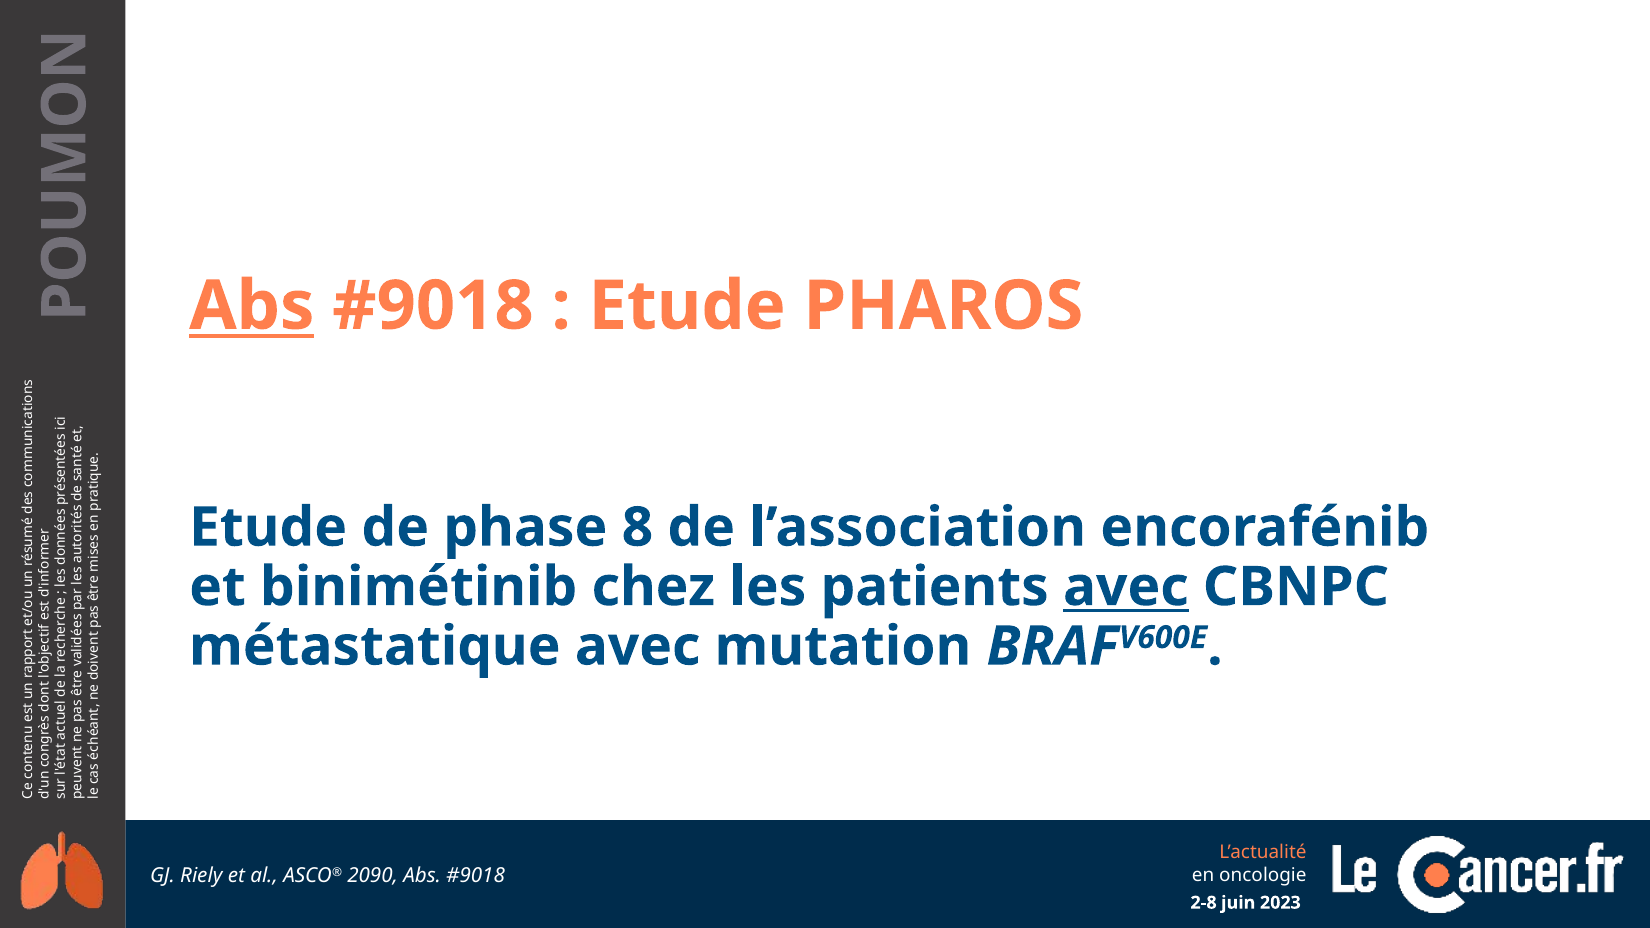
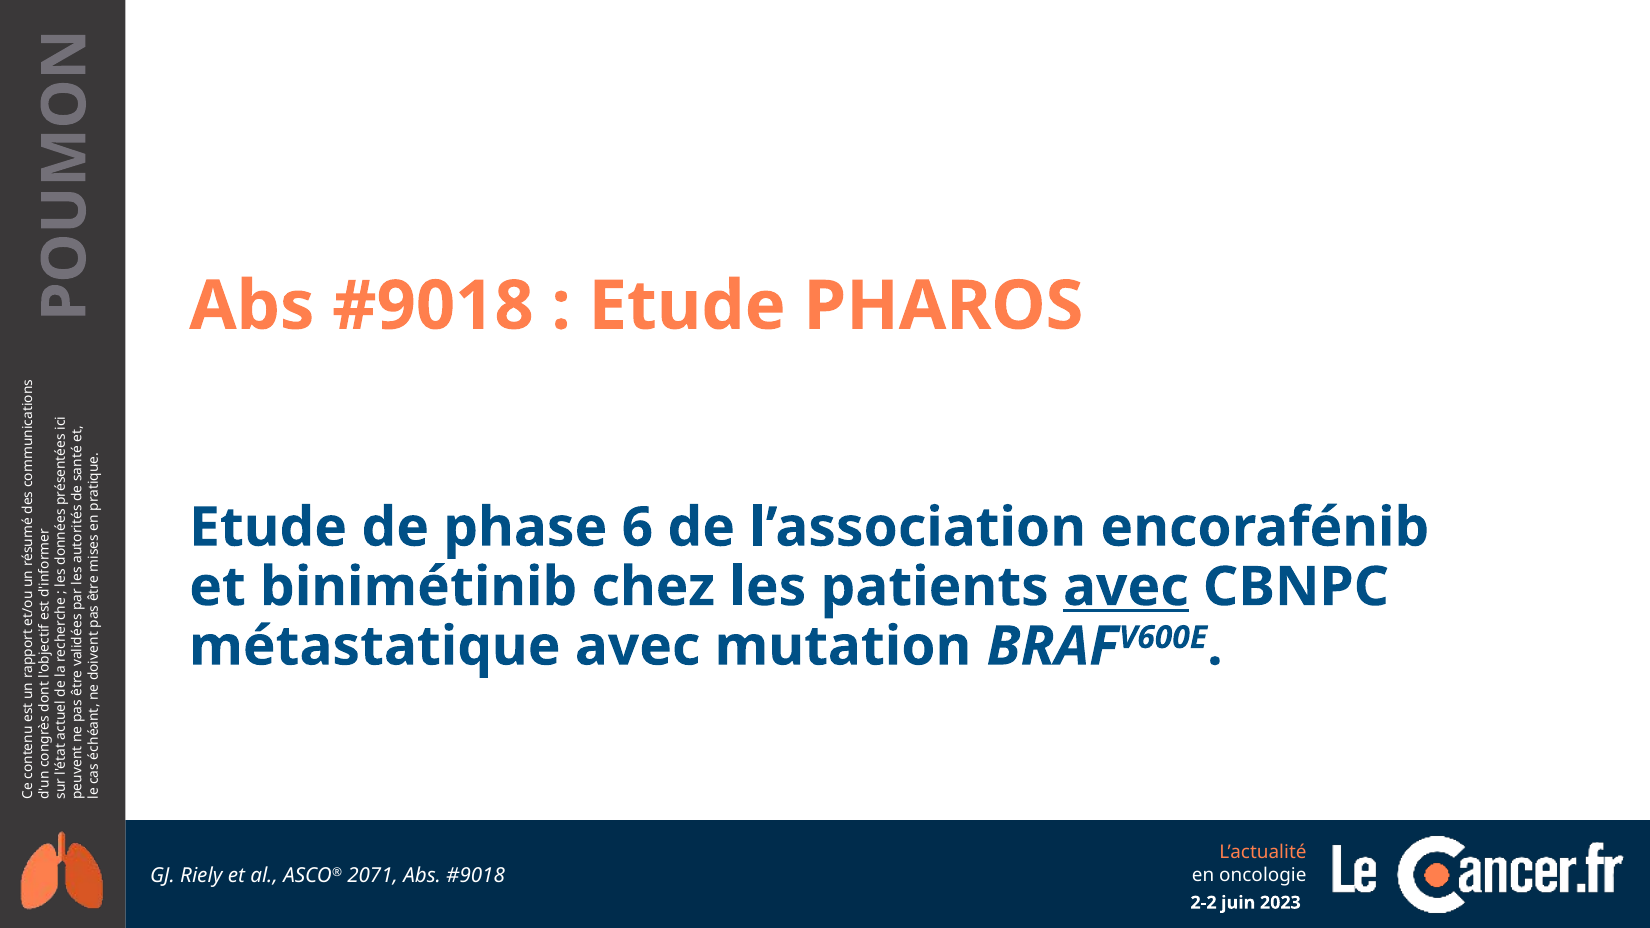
Abs underline: present -> none (252, 306)
8: 8 -> 6 (637, 528)
2090: 2090 -> 2071 (373, 876)
2-8: 2-8 -> 2-2 (1204, 903)
